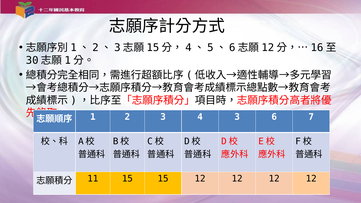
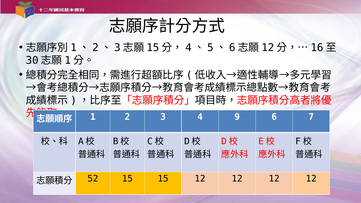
4 3: 3 -> 9 (237, 117)
11: 11 -> 52 (93, 179)
